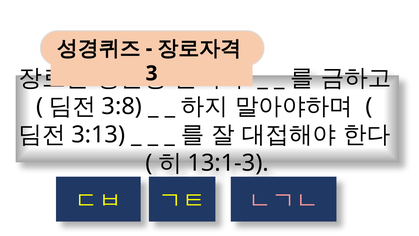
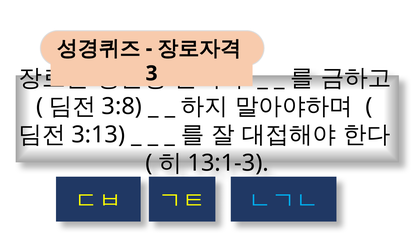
ㄴㄱㄴ colour: pink -> light blue (284, 201)
